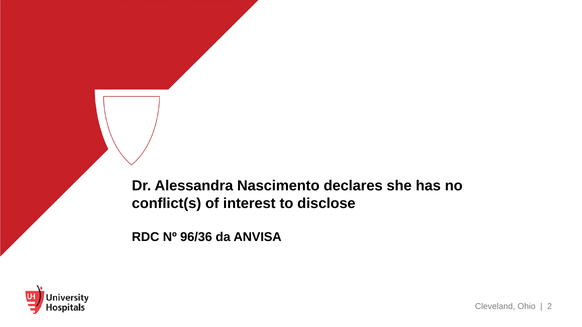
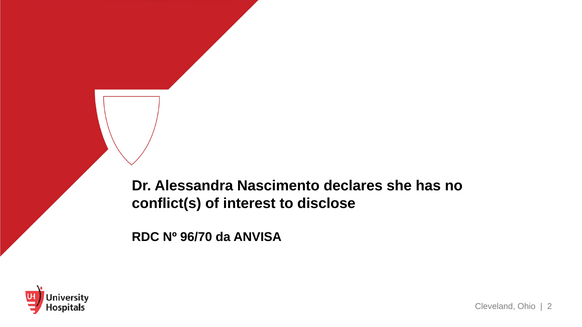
96/36: 96/36 -> 96/70 (196, 237)
